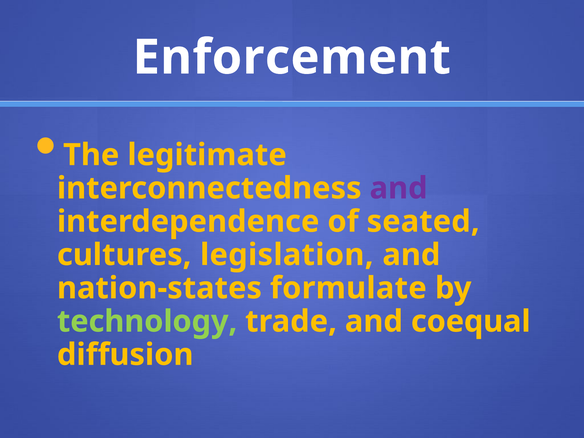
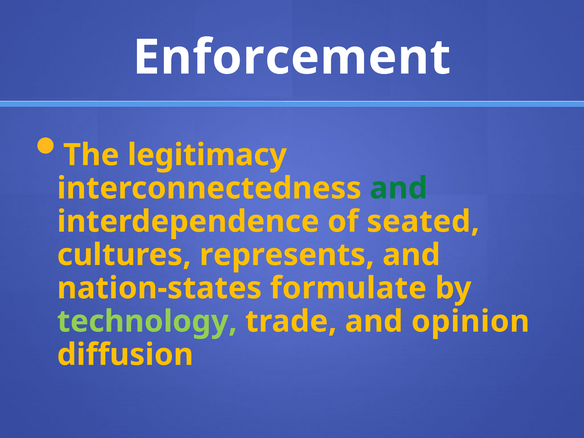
legitimate: legitimate -> legitimacy (207, 155)
and colour: purple -> green (399, 188)
legislation: legislation -> represents (287, 255)
coequal: coequal -> opinion (470, 321)
